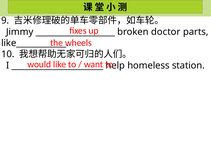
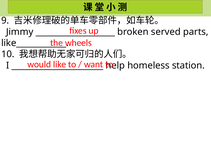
doctor: doctor -> served (166, 32)
